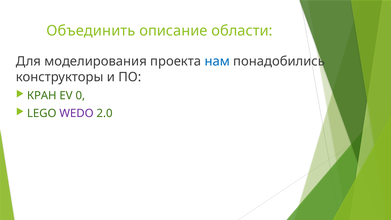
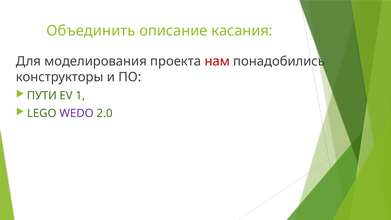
области: области -> касания (242, 31)
нам colour: blue -> red (217, 61)
КРАН: КРАН -> ПУТИ (42, 96)
0: 0 -> 1 (80, 96)
